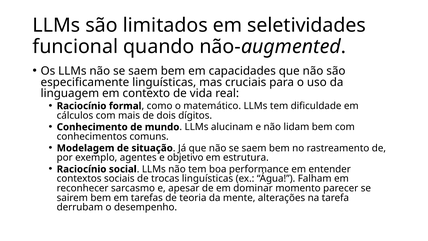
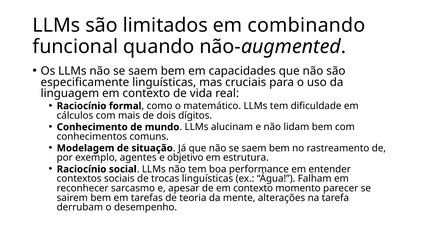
seletividades: seletividades -> combinando (306, 25)
de em dominar: dominar -> contexto (253, 188)
